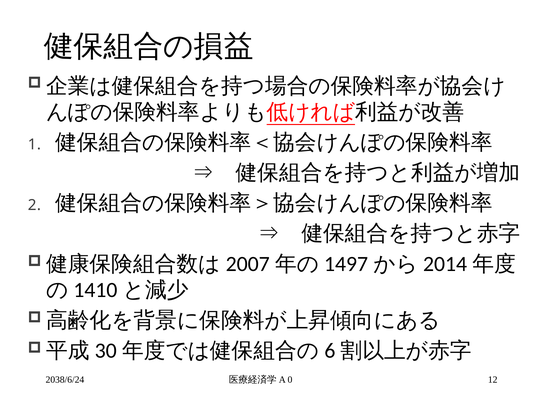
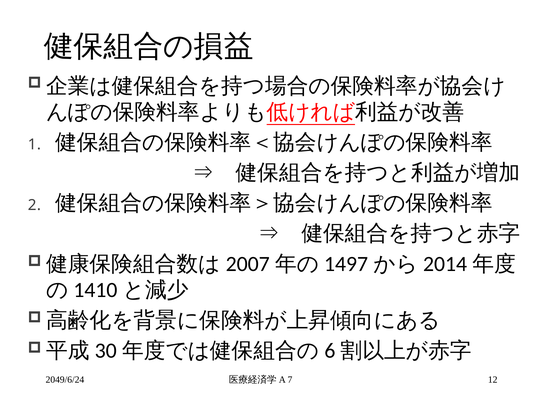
2038/6/24: 2038/6/24 -> 2049/6/24 (65, 380)
0: 0 -> 7 (290, 380)
